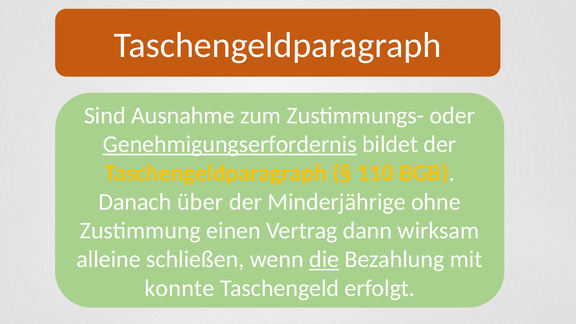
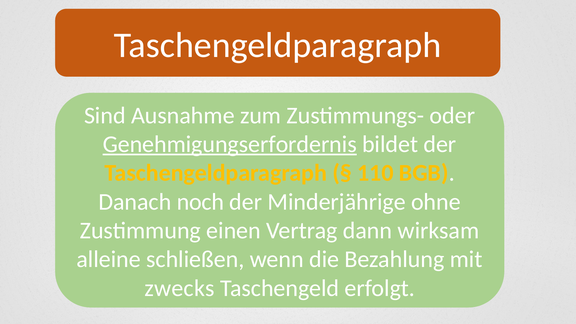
über: über -> noch (200, 202)
die underline: present -> none (324, 259)
konnte: konnte -> zwecks (179, 288)
